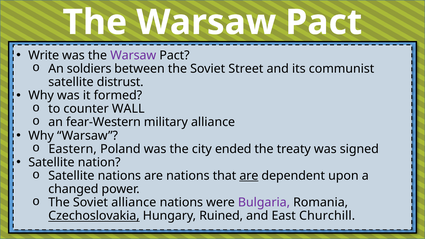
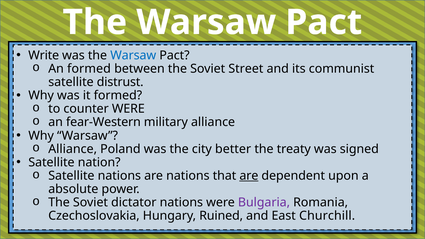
Warsaw colour: purple -> blue (133, 55)
An soldiers: soldiers -> formed (89, 69)
counter WALL: WALL -> WERE (128, 109)
Eastern: Eastern -> Alliance (73, 149)
ended: ended -> better (233, 149)
changed: changed -> absolute (73, 189)
Soviet alliance: alliance -> dictator (134, 203)
Czechoslovakia underline: present -> none (94, 216)
